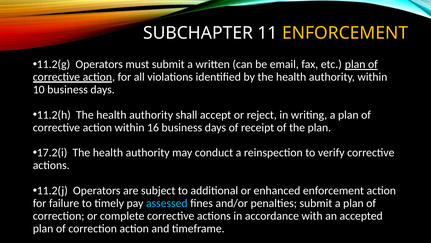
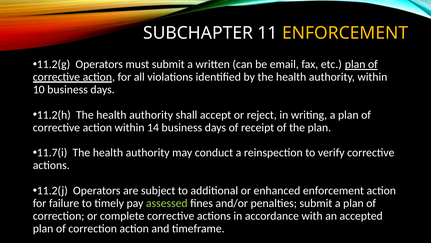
16: 16 -> 14 (153, 127)
17.2(i: 17.2(i -> 11.7(i (52, 152)
assessed colour: light blue -> light green (167, 203)
